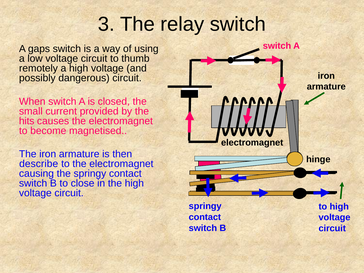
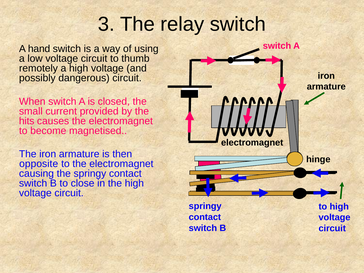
gaps: gaps -> hand (39, 49)
describe: describe -> opposite (39, 164)
